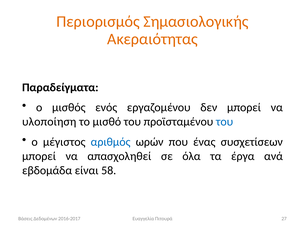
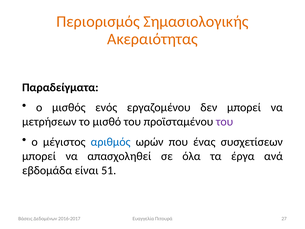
υλοποίηση: υλοποίηση -> μετρήσεων (49, 122)
του colour: blue -> purple (225, 122)
58: 58 -> 51 (109, 170)
